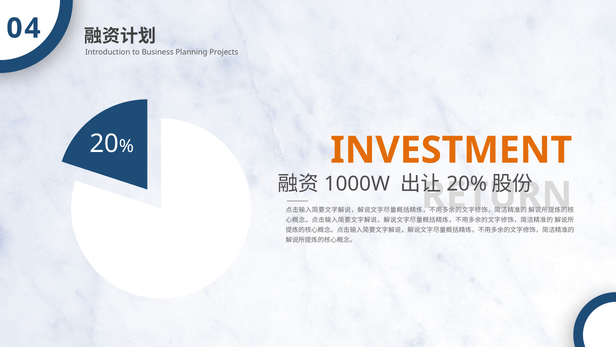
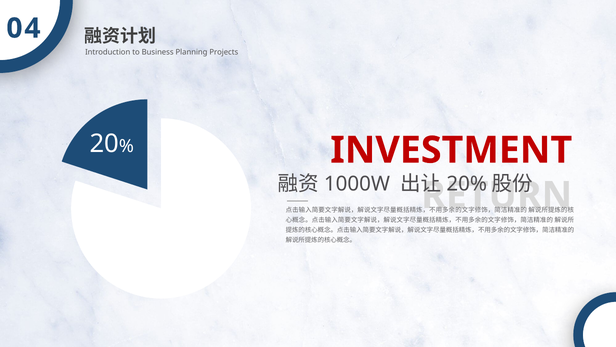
INVESTMENT colour: orange -> red (451, 150)
